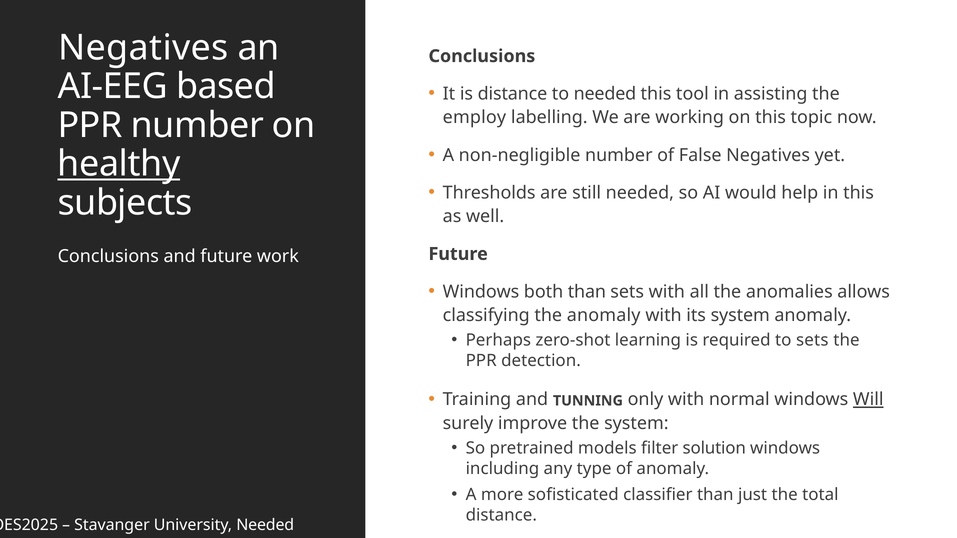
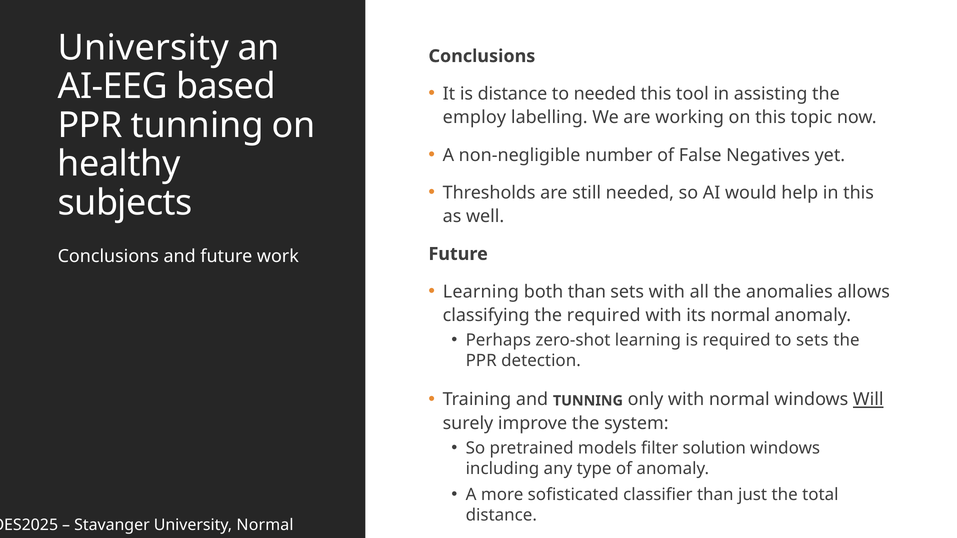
Negatives: Negatives -> University (143, 48)
PPR number: number -> tunning (197, 125)
healthy underline: present -> none (119, 164)
Windows: Windows -> Learning (481, 292)
the anomaly: anomaly -> required (604, 315)
its system: system -> normal (740, 315)
University Needed: Needed -> Normal (265, 526)
